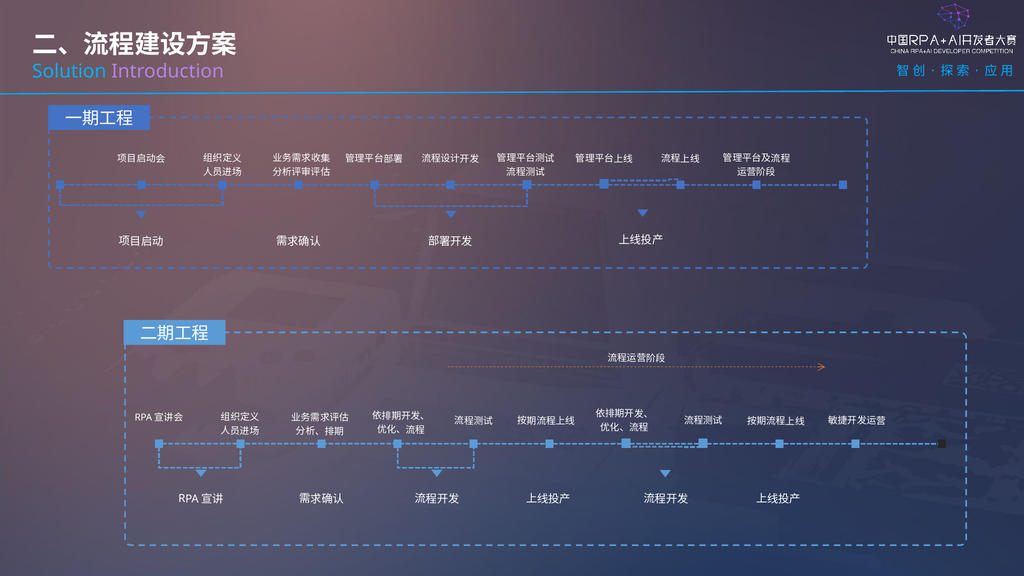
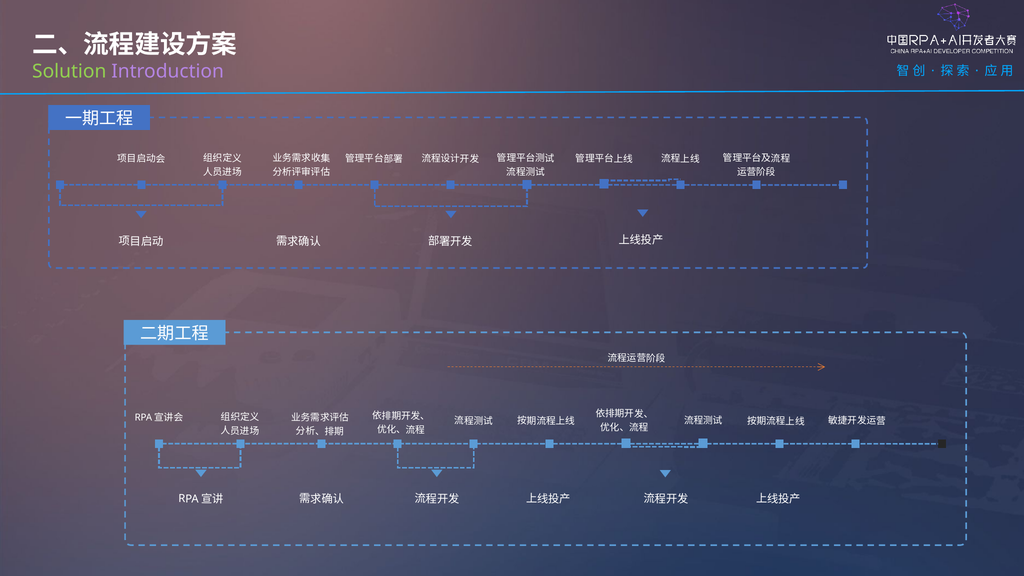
Solution colour: light blue -> light green (69, 71)
